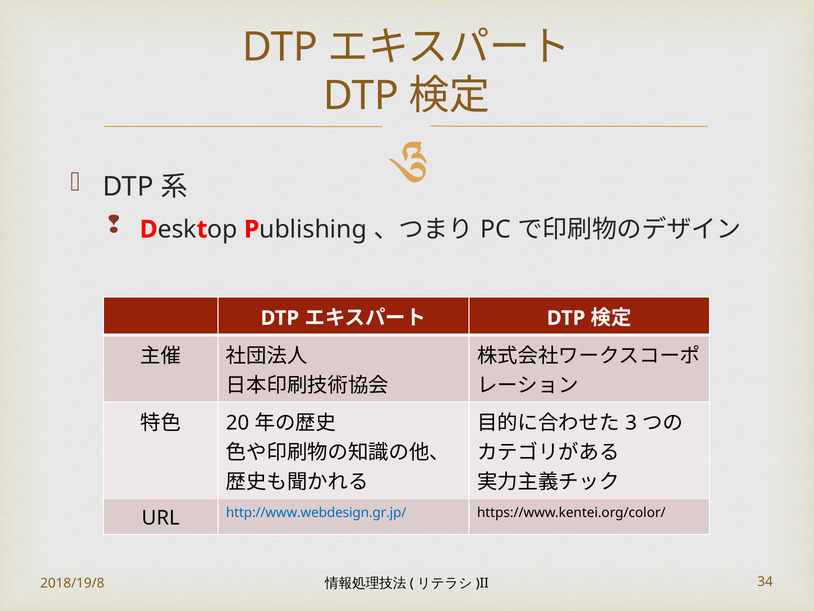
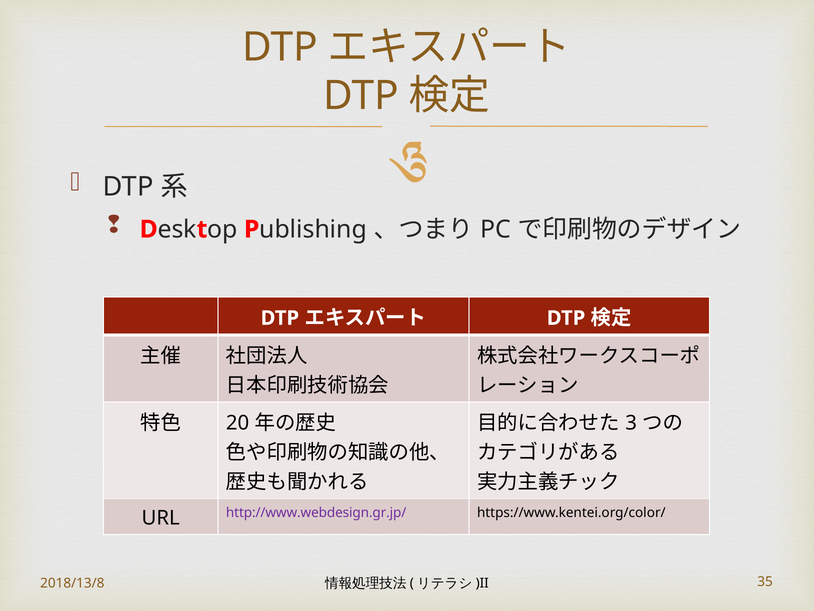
http://www.webdesign.gr.jp/ colour: blue -> purple (316, 512)
2018/19/8: 2018/19/8 -> 2018/13/8 (72, 583)
34: 34 -> 35 (765, 582)
